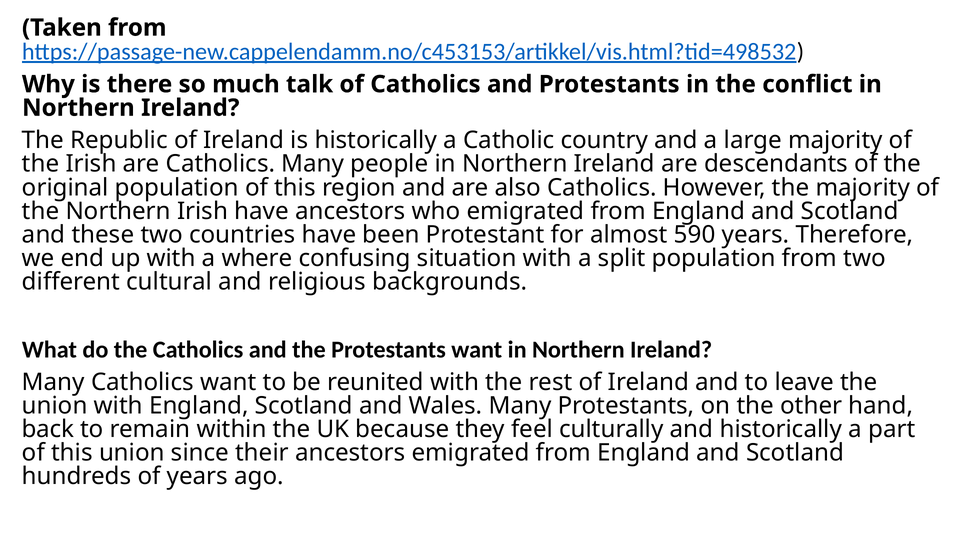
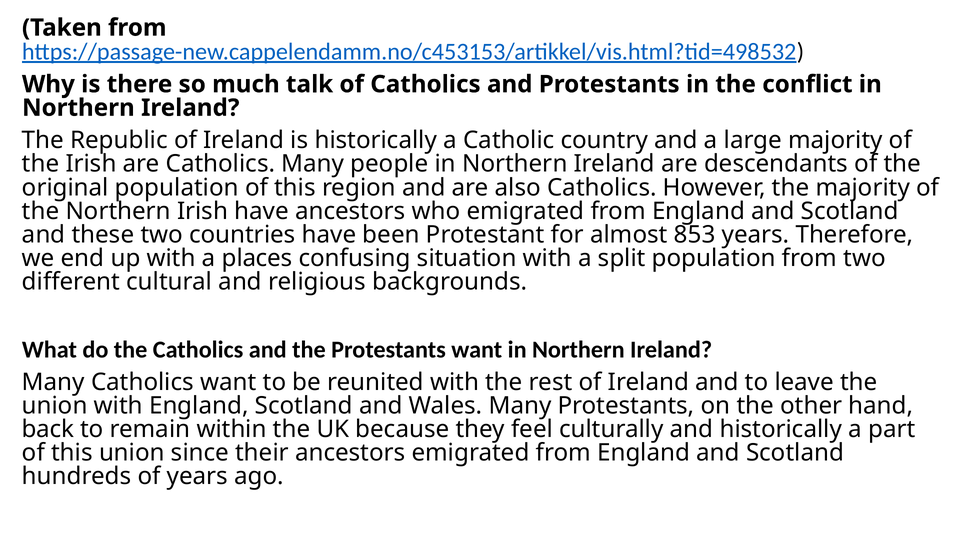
590: 590 -> 853 (695, 234)
where: where -> places (257, 258)
